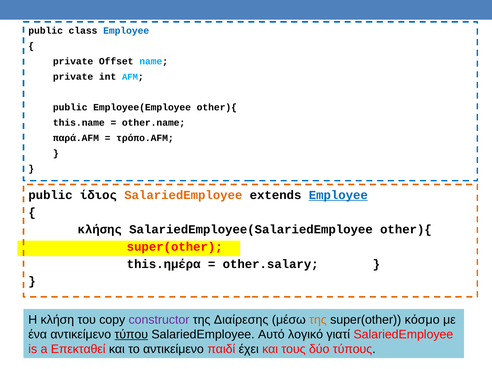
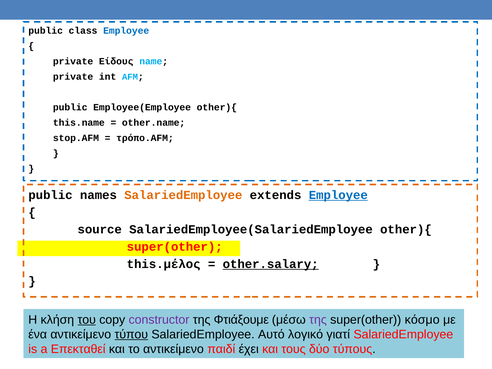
Offset: Offset -> Είδους (116, 61)
παρά.AFM: παρά.AFM -> stop.AFM (76, 138)
ίδιος: ίδιος -> names (98, 195)
κλήσης: κλήσης -> source (100, 230)
this.ημέρα: this.ημέρα -> this.μέλος (164, 264)
other.salary underline: none -> present (271, 264)
του underline: none -> present (87, 320)
Διαίρεσης: Διαίρεσης -> Φτιάξουμε (241, 320)
της colour: orange -> purple (318, 320)
